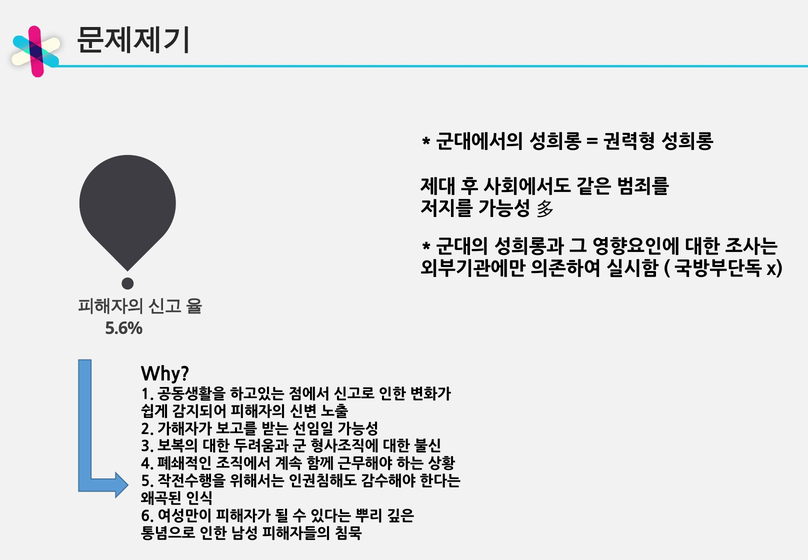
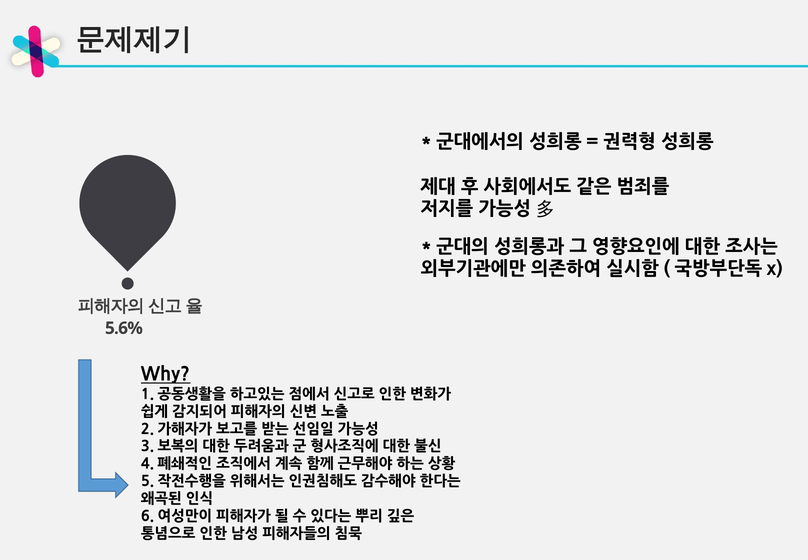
Why underline: none -> present (166, 374)
